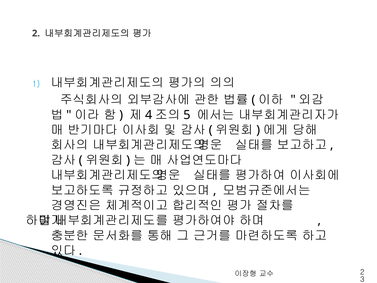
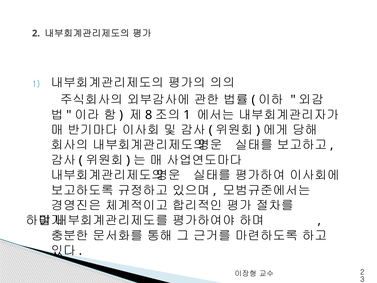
4: 4 -> 8 (149, 115)
5: 5 -> 1 (187, 115)
